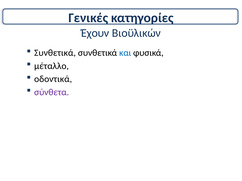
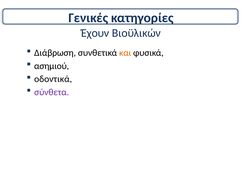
Συνθετικά: Συνθετικά -> Διάβρωση (55, 53)
και colour: blue -> orange (125, 53)
μέταλλο: μέταλλο -> ασημιού (52, 66)
